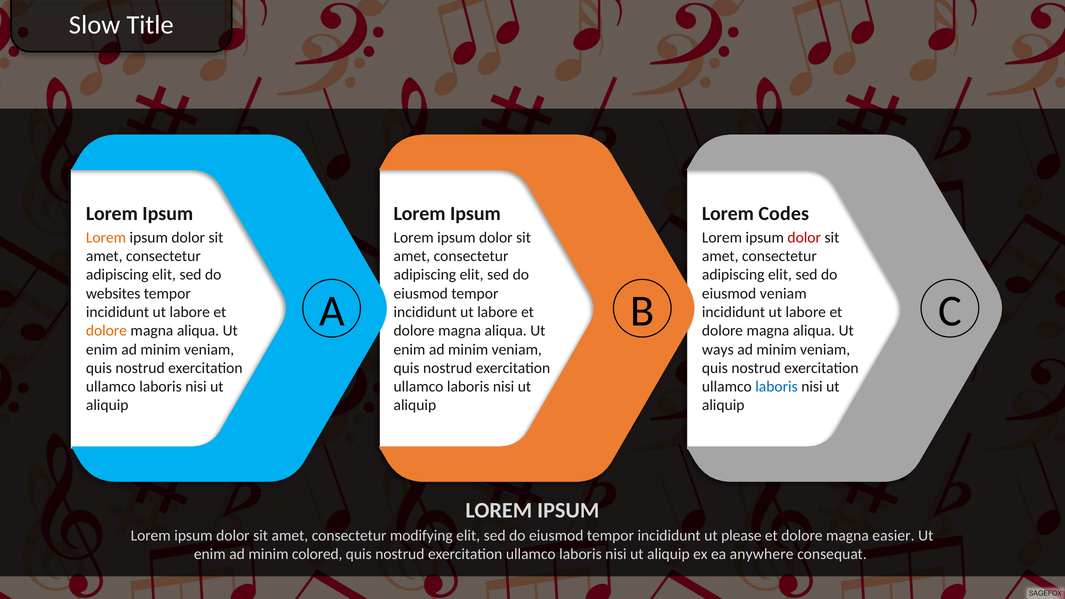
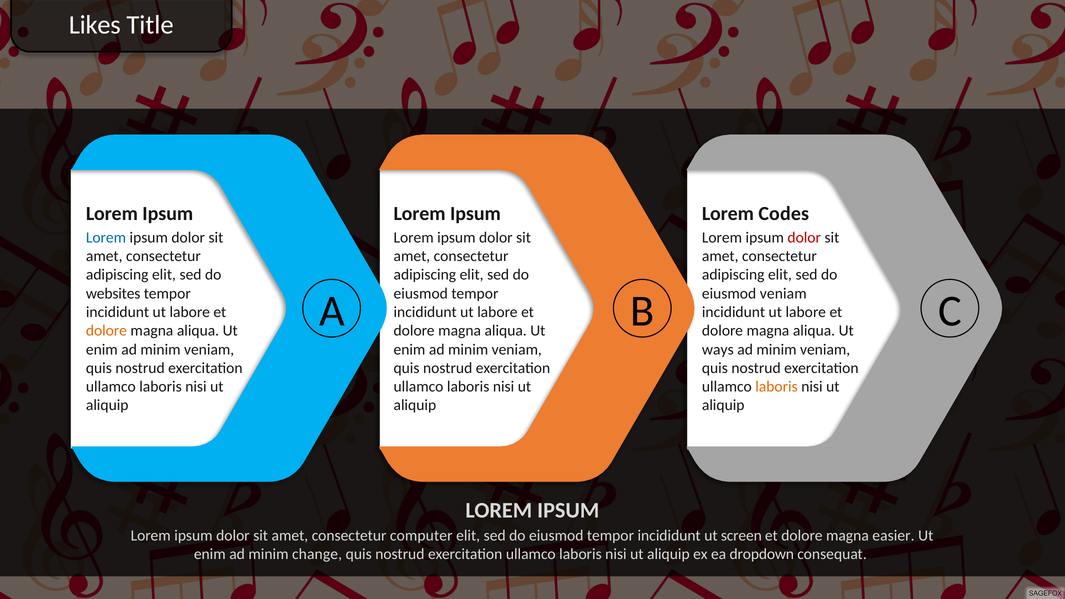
Slow: Slow -> Likes (95, 25)
Lorem colour: orange -> blue (106, 238)
laboris colour: blue -> orange (777, 387)
modifying: modifying -> computer (421, 536)
please: please -> screen (741, 536)
colored: colored -> change (317, 554)
anywhere: anywhere -> dropdown (762, 554)
